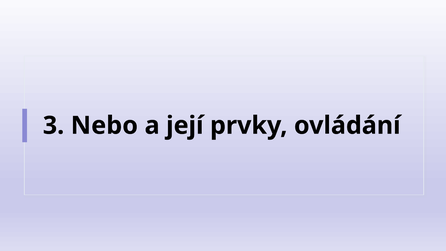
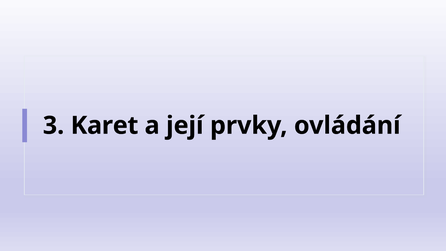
Nebo: Nebo -> Karet (105, 125)
